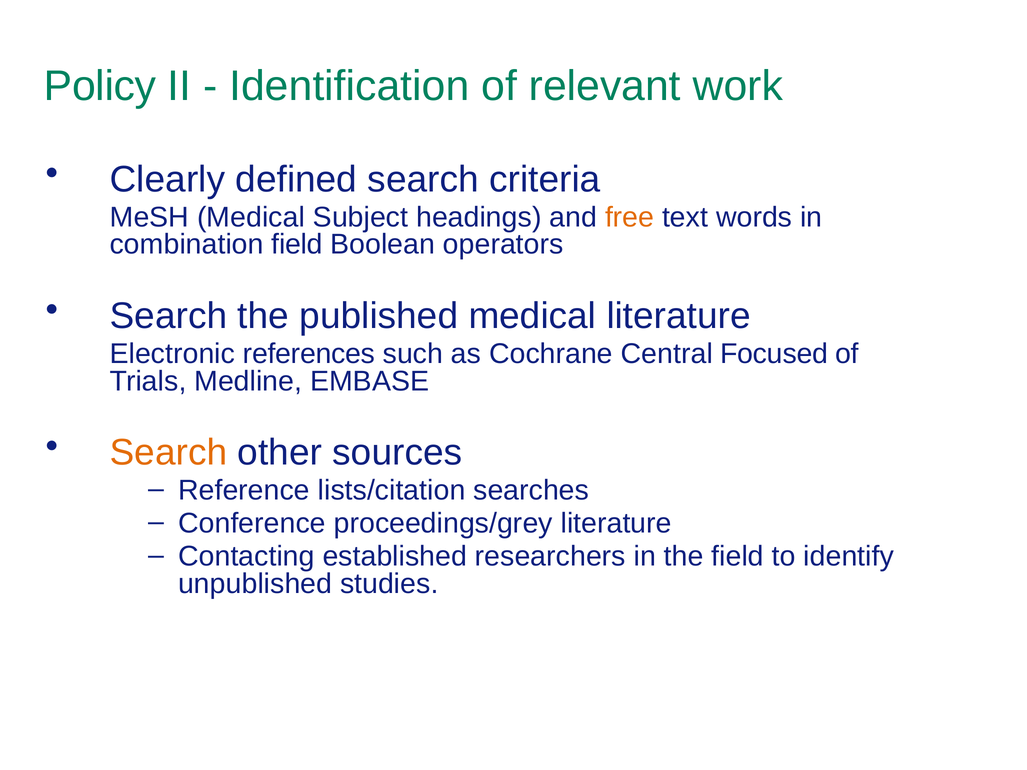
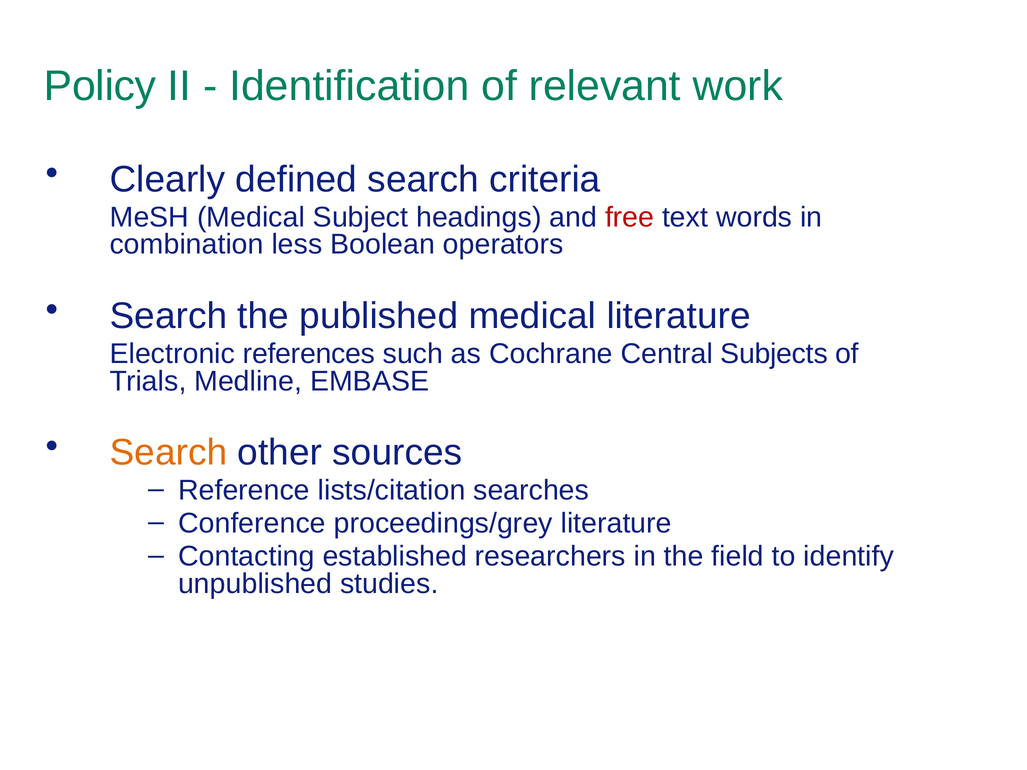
free colour: orange -> red (630, 217)
combination field: field -> less (297, 245)
Focused: Focused -> Subjects (774, 354)
